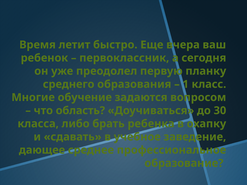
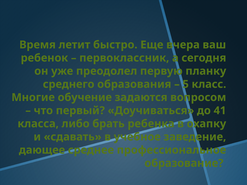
1: 1 -> 5 (186, 84)
область: область -> первый (80, 111)
30: 30 -> 41 (220, 111)
